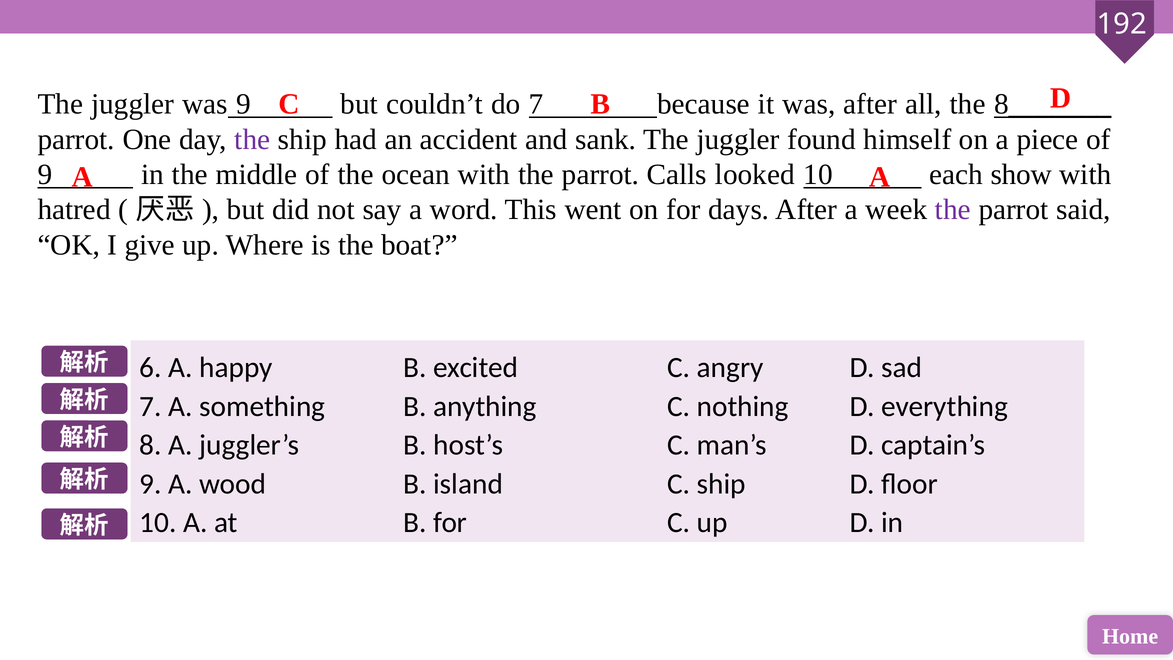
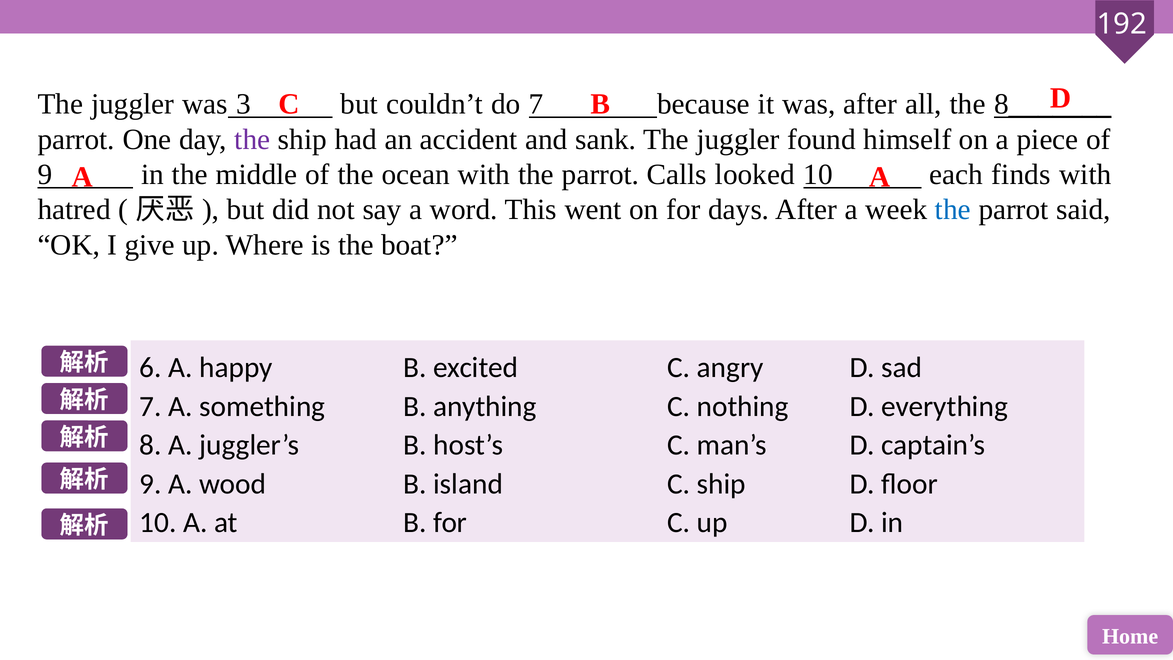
was 9: 9 -> 3 (244, 104)
show: show -> finds (1021, 175)
the colour: purple -> blue (953, 210)
